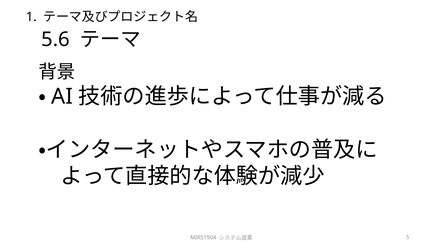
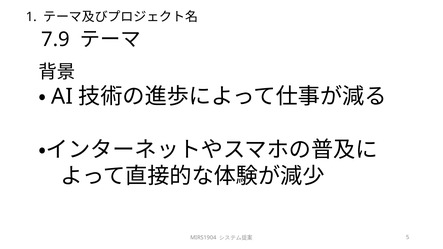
5.6: 5.6 -> 7.9 (55, 40)
